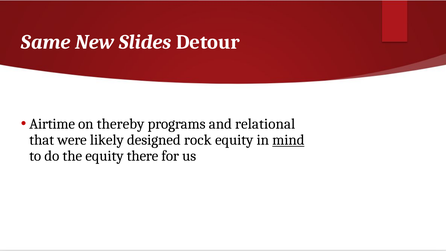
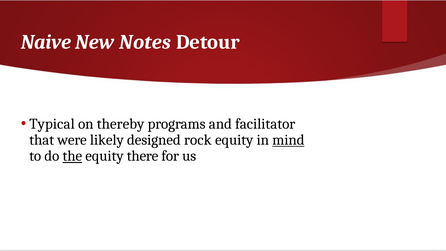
Same: Same -> Naive (46, 42)
Slides: Slides -> Notes (145, 42)
Airtime: Airtime -> Typical (52, 124)
relational: relational -> facilitator (265, 124)
the underline: none -> present (72, 156)
